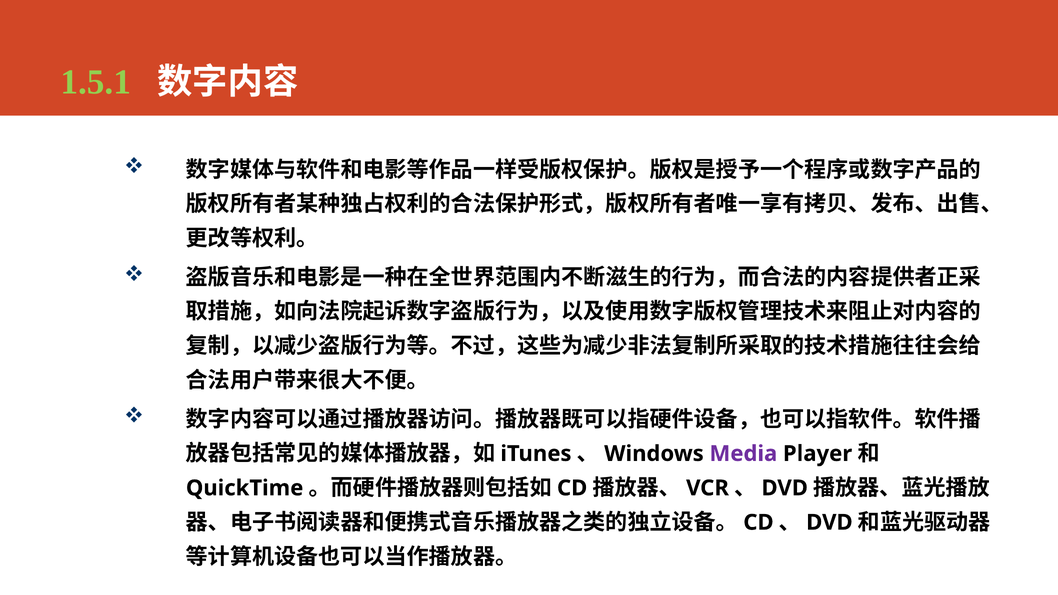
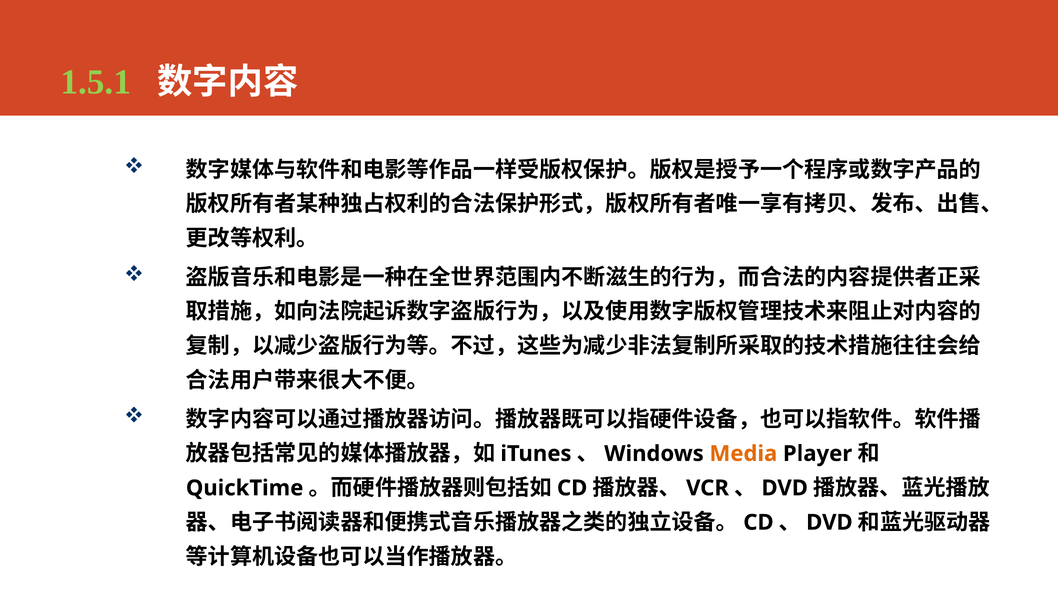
Media colour: purple -> orange (743, 454)
